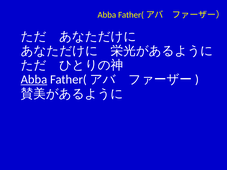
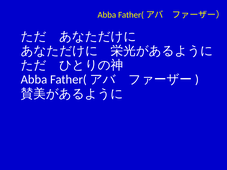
Abba underline: present -> none (34, 80)
